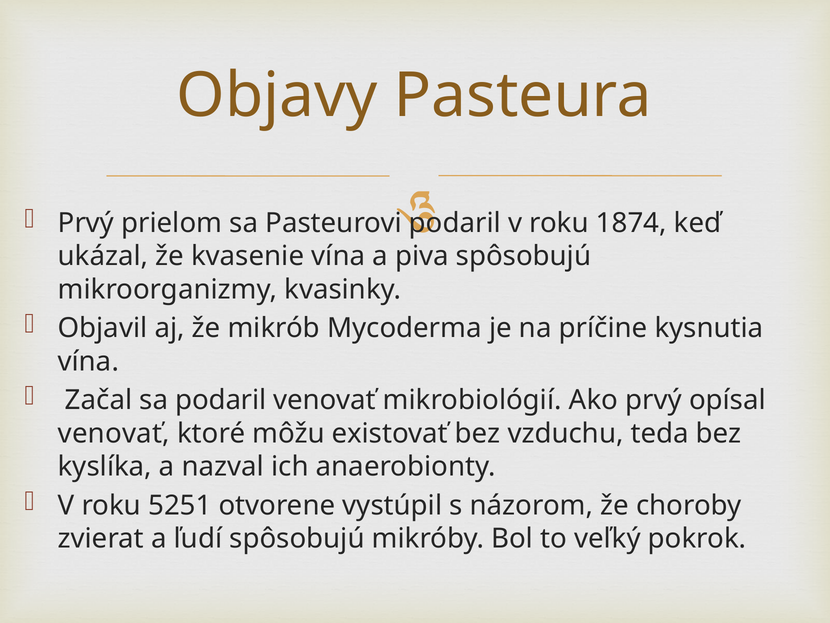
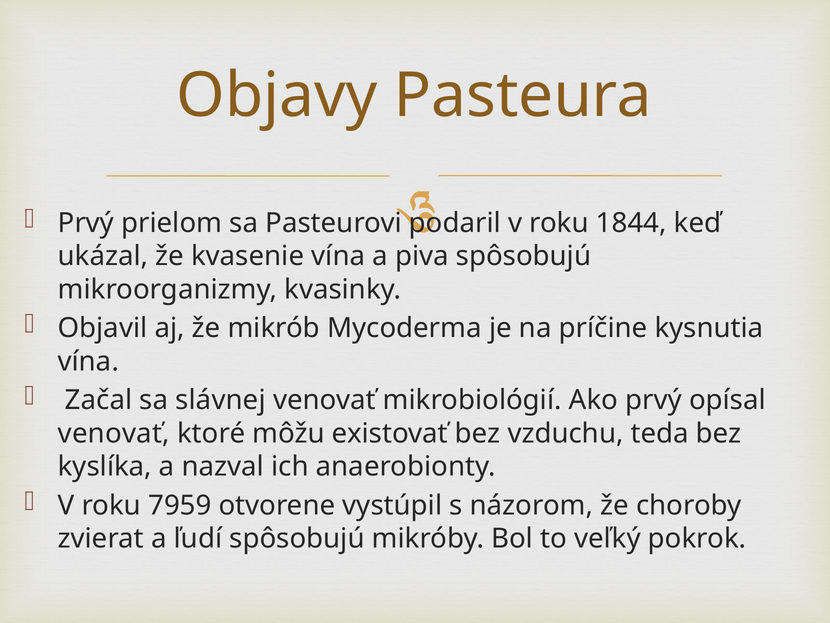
1874: 1874 -> 1844 (631, 223)
sa podaril: podaril -> slávnej (221, 400)
5251: 5251 -> 7959 (180, 505)
